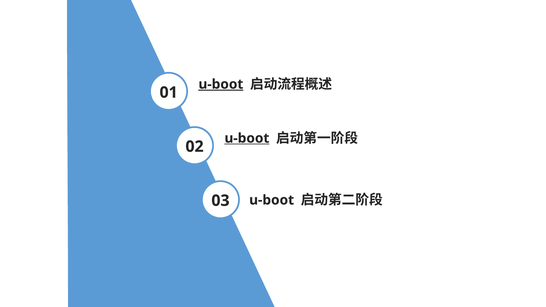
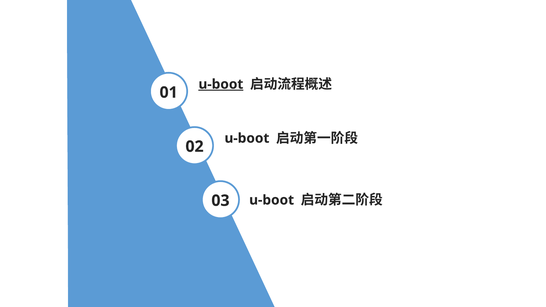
u-boot underline: present -> none (247, 138)
